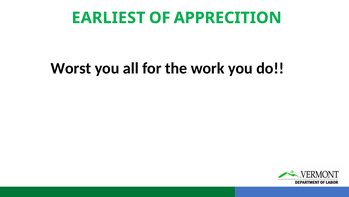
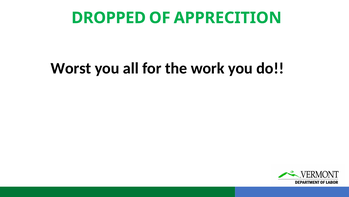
EARLIEST: EARLIEST -> DROPPED (109, 18)
